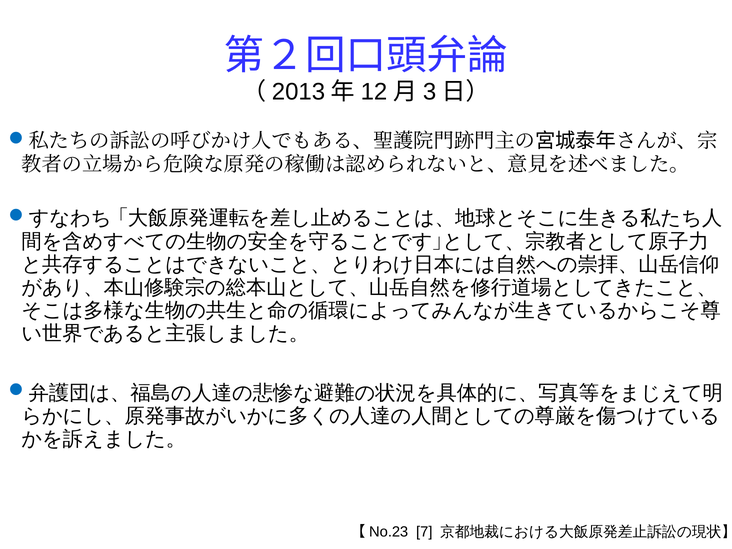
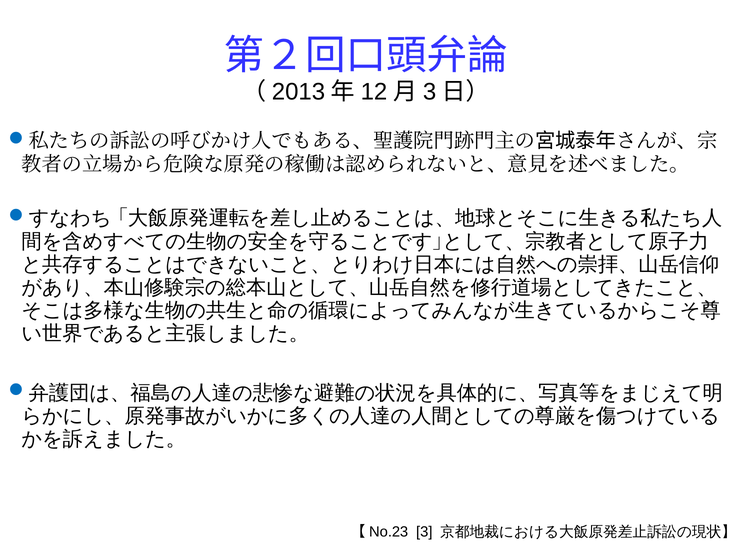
【No.23 7: 7 -> 3 (424, 532)
